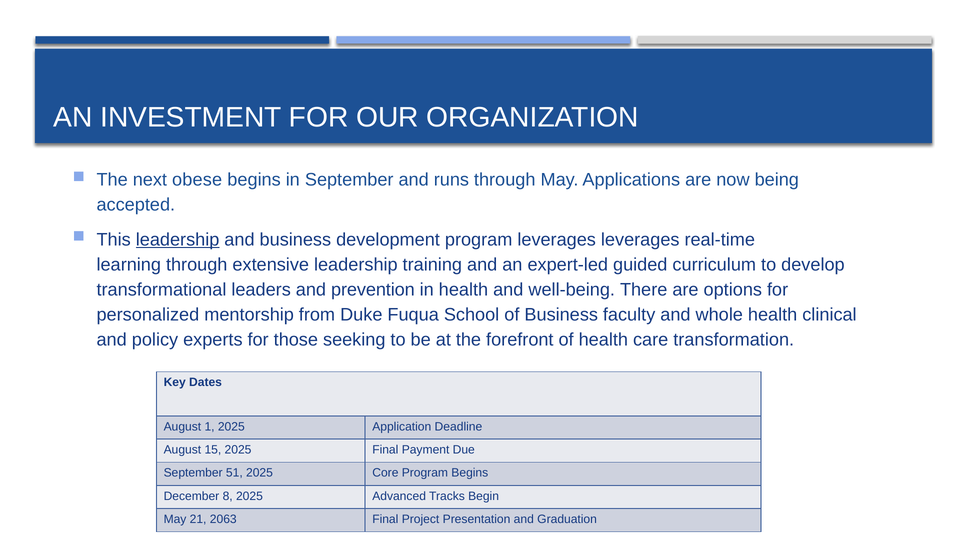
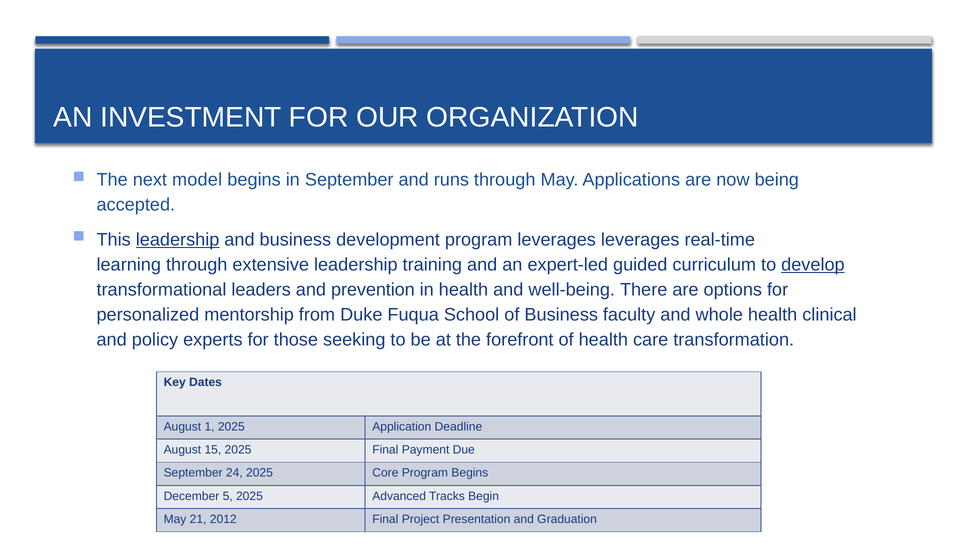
obese: obese -> model (197, 180)
develop underline: none -> present (813, 265)
51: 51 -> 24 (234, 473)
8: 8 -> 5 (228, 496)
2063: 2063 -> 2012 (223, 519)
